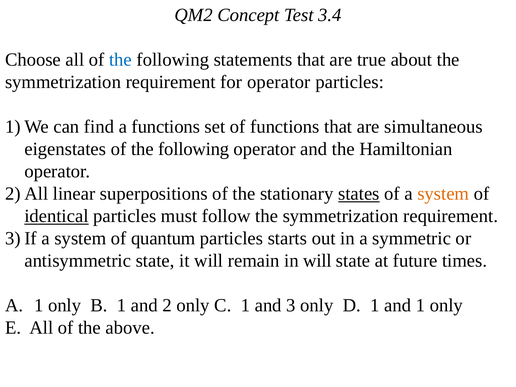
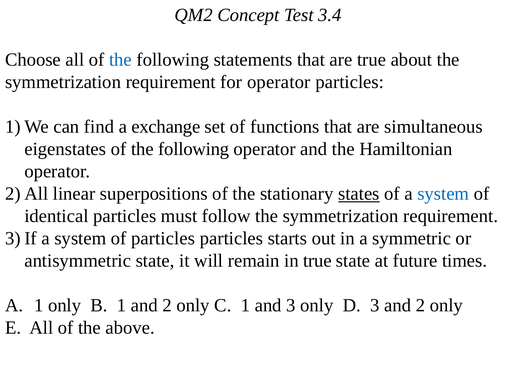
a functions: functions -> exchange (166, 127)
system colour: orange -> blue (443, 194)
identical underline: present -> none (56, 216)
of quantum: quantum -> particles (163, 238)
in will: will -> true (317, 261)
D 1: 1 -> 3 (375, 306)
1: 1 -> 2 (420, 306)
